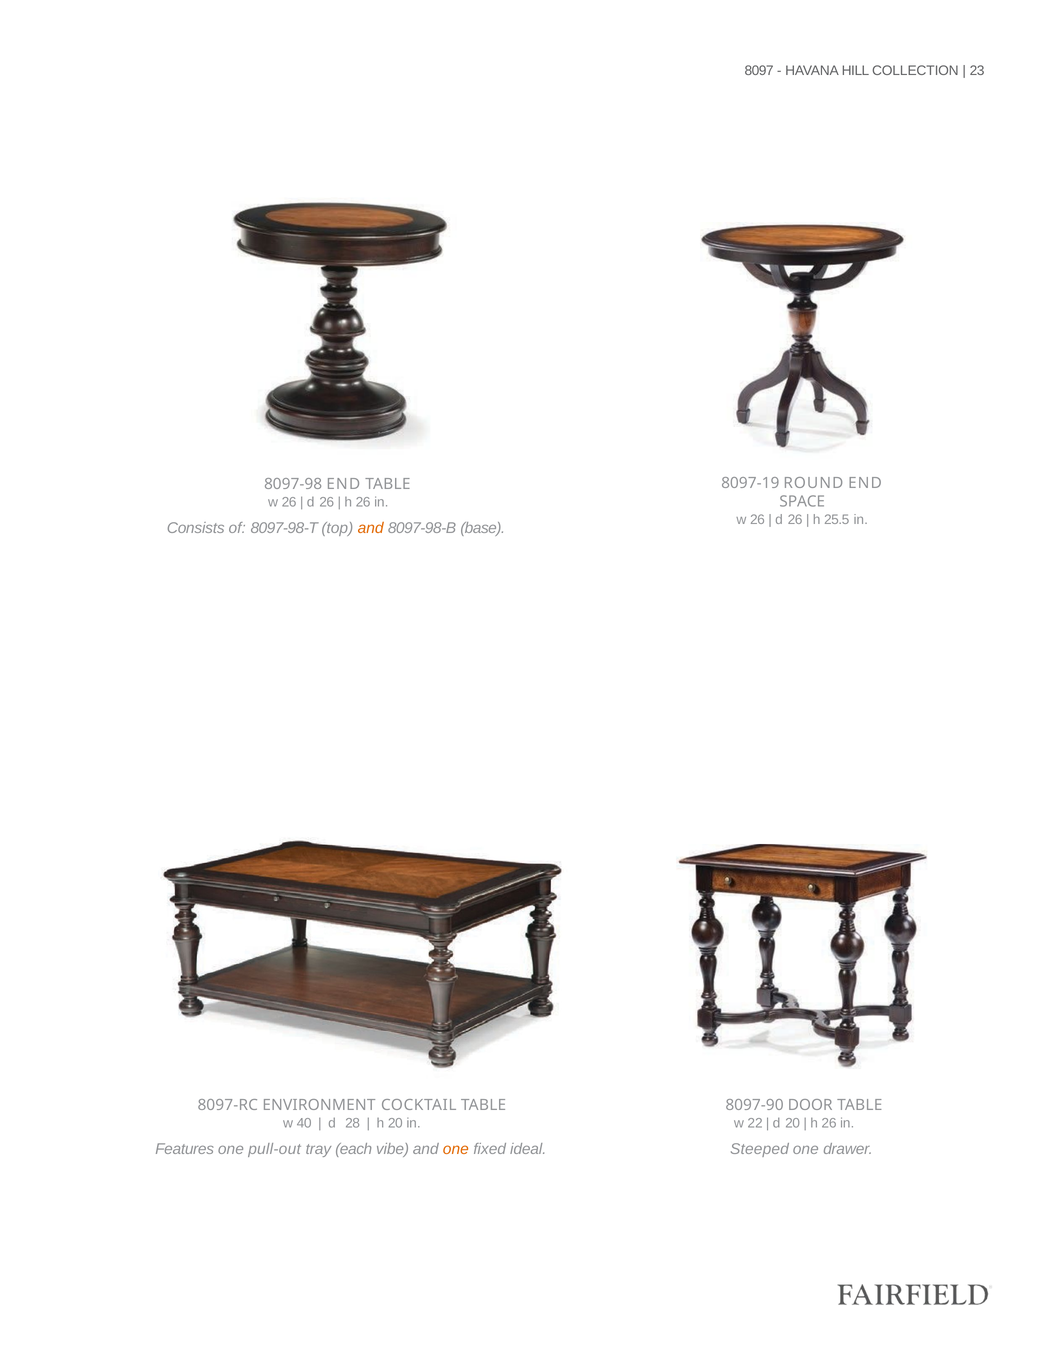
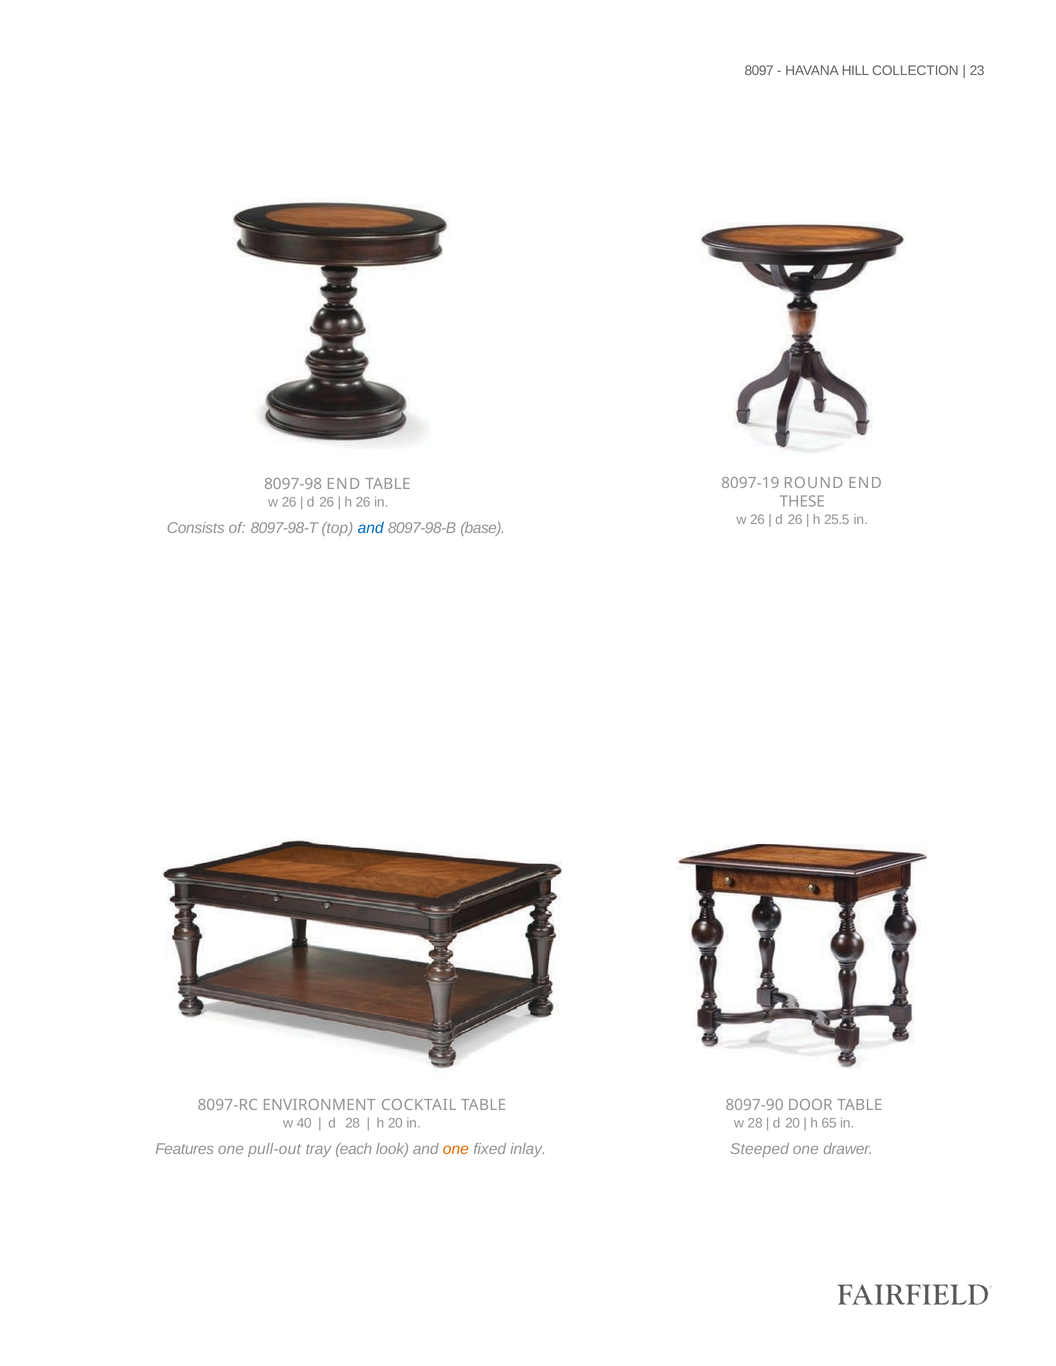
SPACE: SPACE -> THESE (802, 502)
and colour: orange -> blue (371, 528)
w 22: 22 -> 28 (755, 1123)
26: 26 -> 65 (829, 1123)
vibe: vibe -> look (393, 1149)
ideal: ideal -> inlay (528, 1149)
